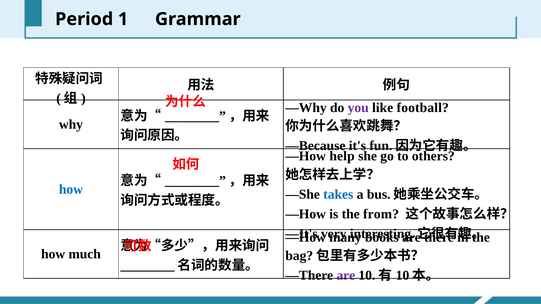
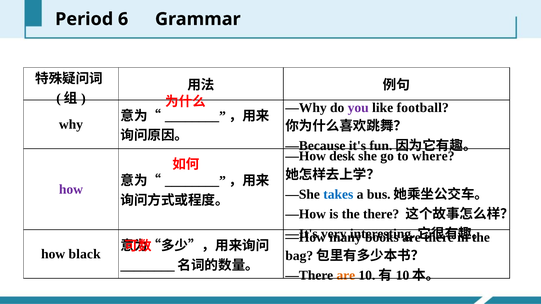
1: 1 -> 6 (123, 19)
help: help -> desk (342, 156)
others: others -> where (433, 156)
how colour: blue -> purple (71, 189)
the from: from -> there (381, 214)
much: much -> black (85, 254)
are colour: purple -> orange (346, 276)
